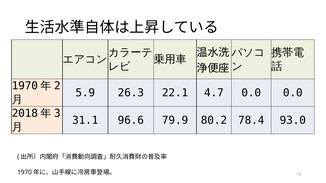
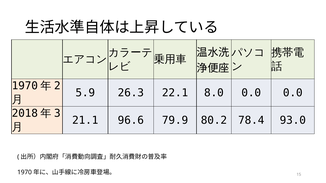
4.7: 4.7 -> 8.0 (214, 93)
31.1: 31.1 -> 21.1 (85, 121)
